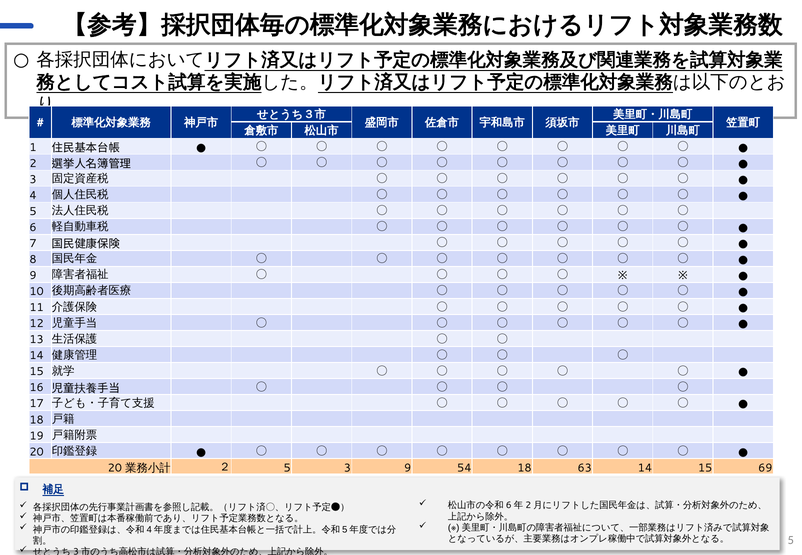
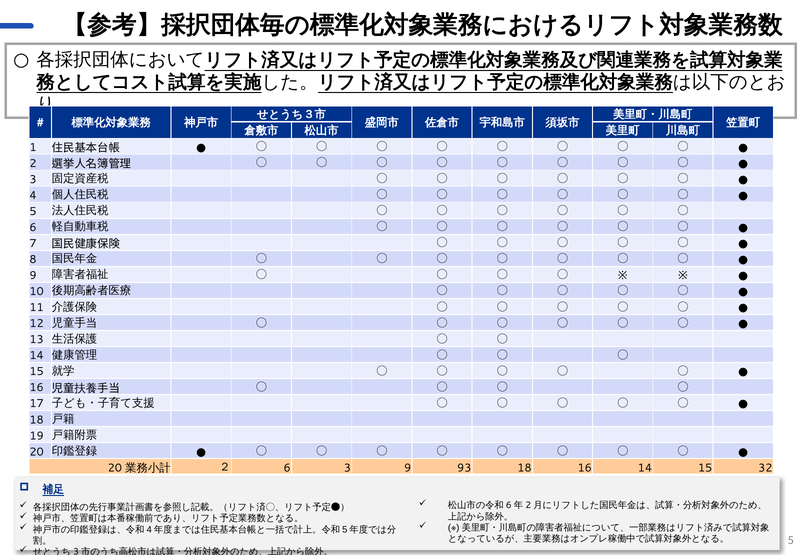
２ 5: 5 -> 6 (287, 468)
54: 54 -> 93 (464, 468)
18 63: 63 -> 16 (585, 468)
69: 69 -> 32 (765, 468)
